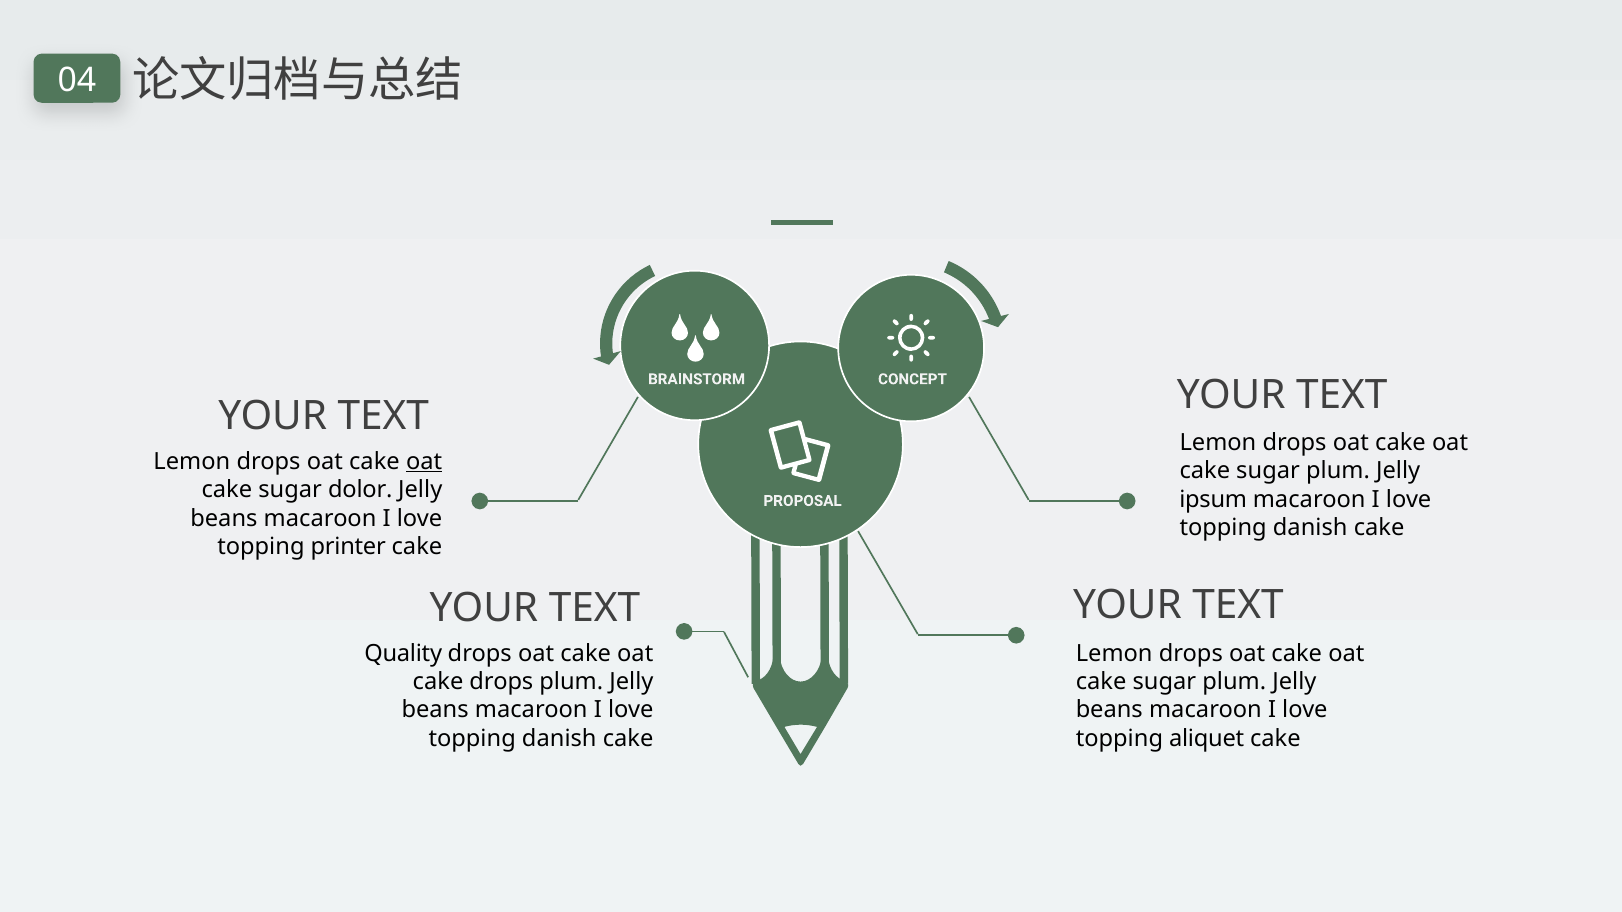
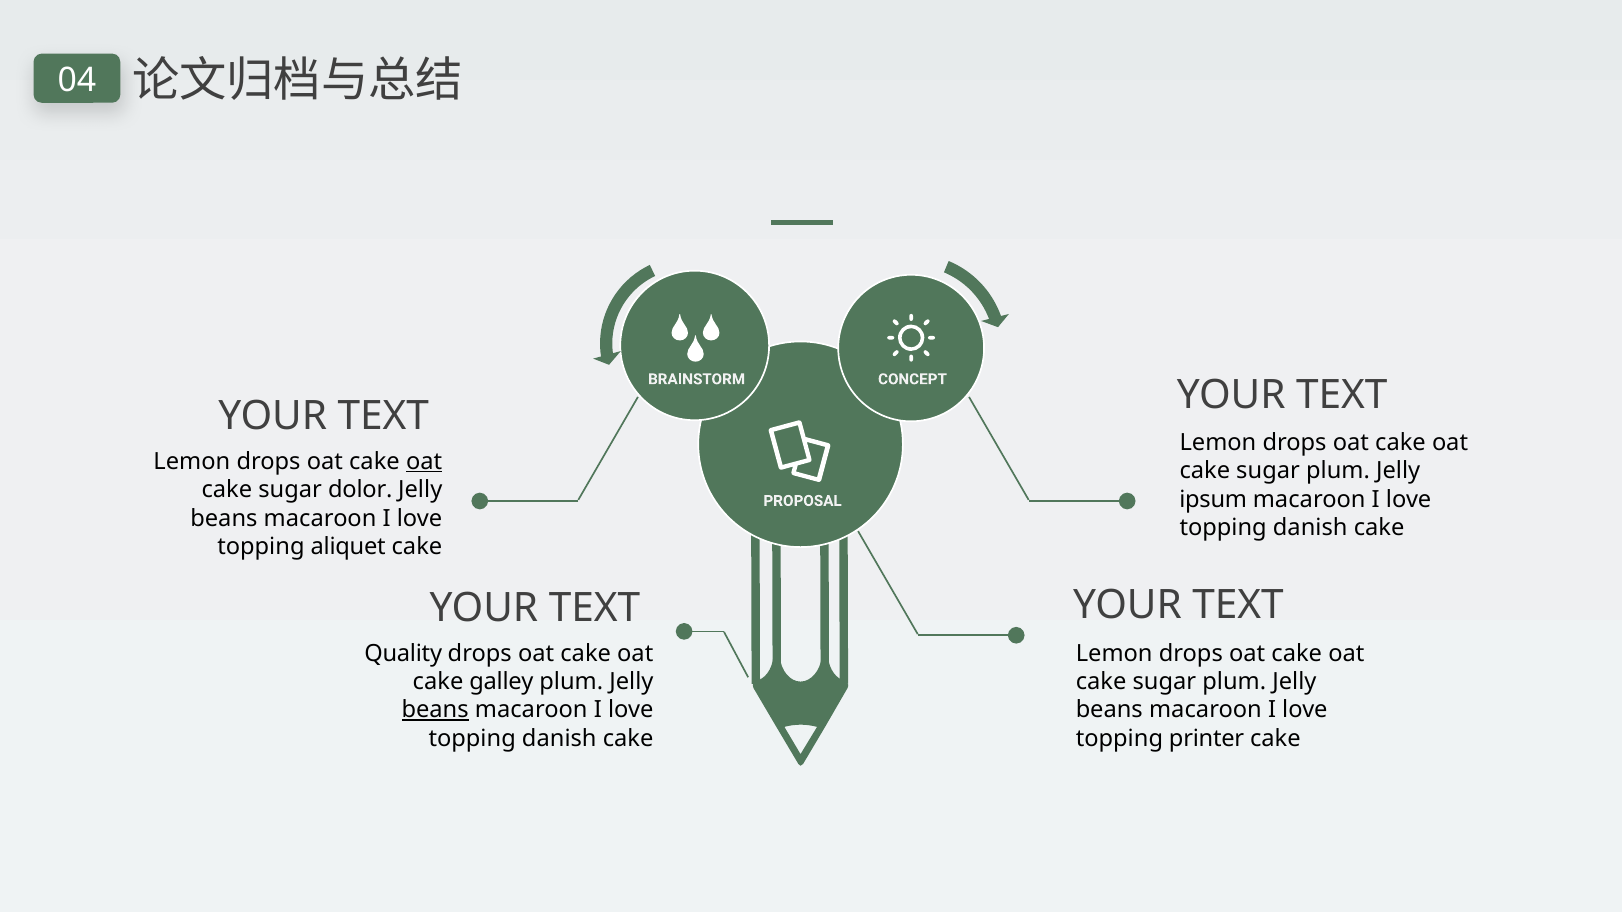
printer: printer -> aliquet (348, 547)
cake drops: drops -> galley (501, 682)
beans underline: none -> present (435, 710)
aliquet: aliquet -> printer (1207, 739)
